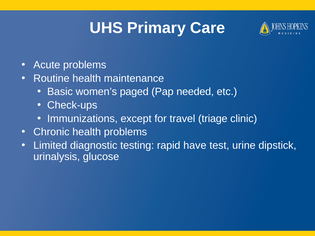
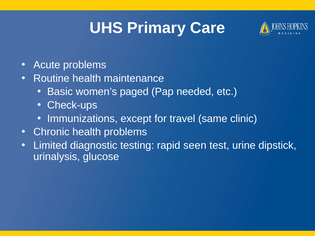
triage: triage -> same (213, 119)
have: have -> seen (195, 146)
